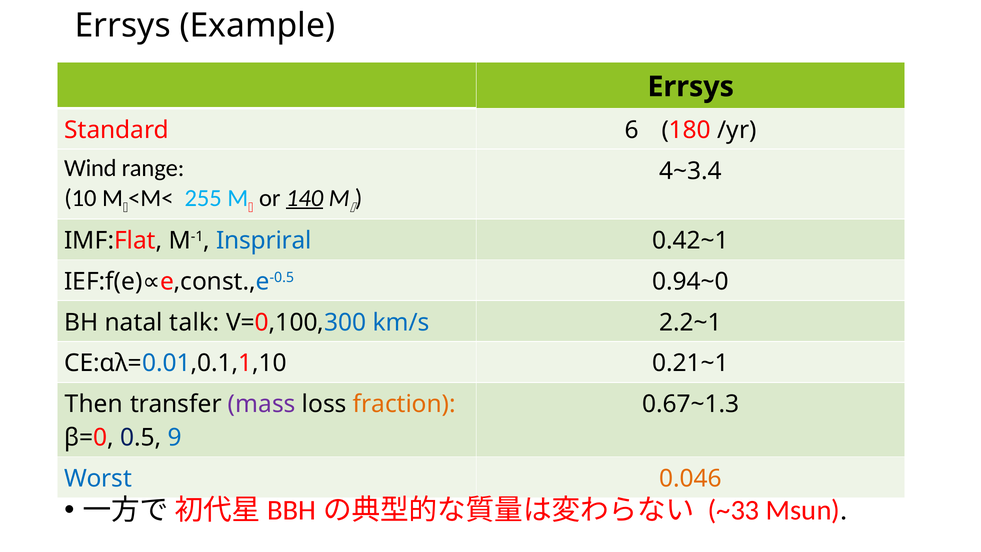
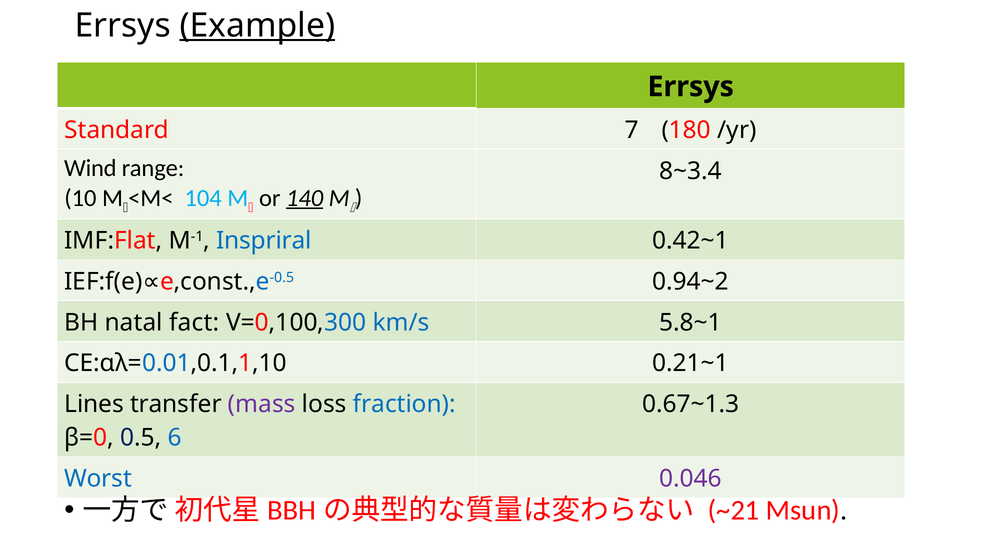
Example underline: none -> present (257, 26)
6: 6 -> 7 (632, 130)
4~3.4: 4~3.4 -> 8~3.4 (691, 171)
255: 255 -> 104 (203, 198)
0.94~0: 0.94~0 -> 0.94~2 (691, 282)
talk: talk -> fact (194, 322)
2.2~1: 2.2~1 -> 5.8~1 (691, 322)
Then: Then -> Lines (94, 404)
fraction colour: orange -> blue (404, 404)
9: 9 -> 6 (175, 438)
0.046 colour: orange -> purple (691, 478)
~33: ~33 -> ~21 (734, 510)
